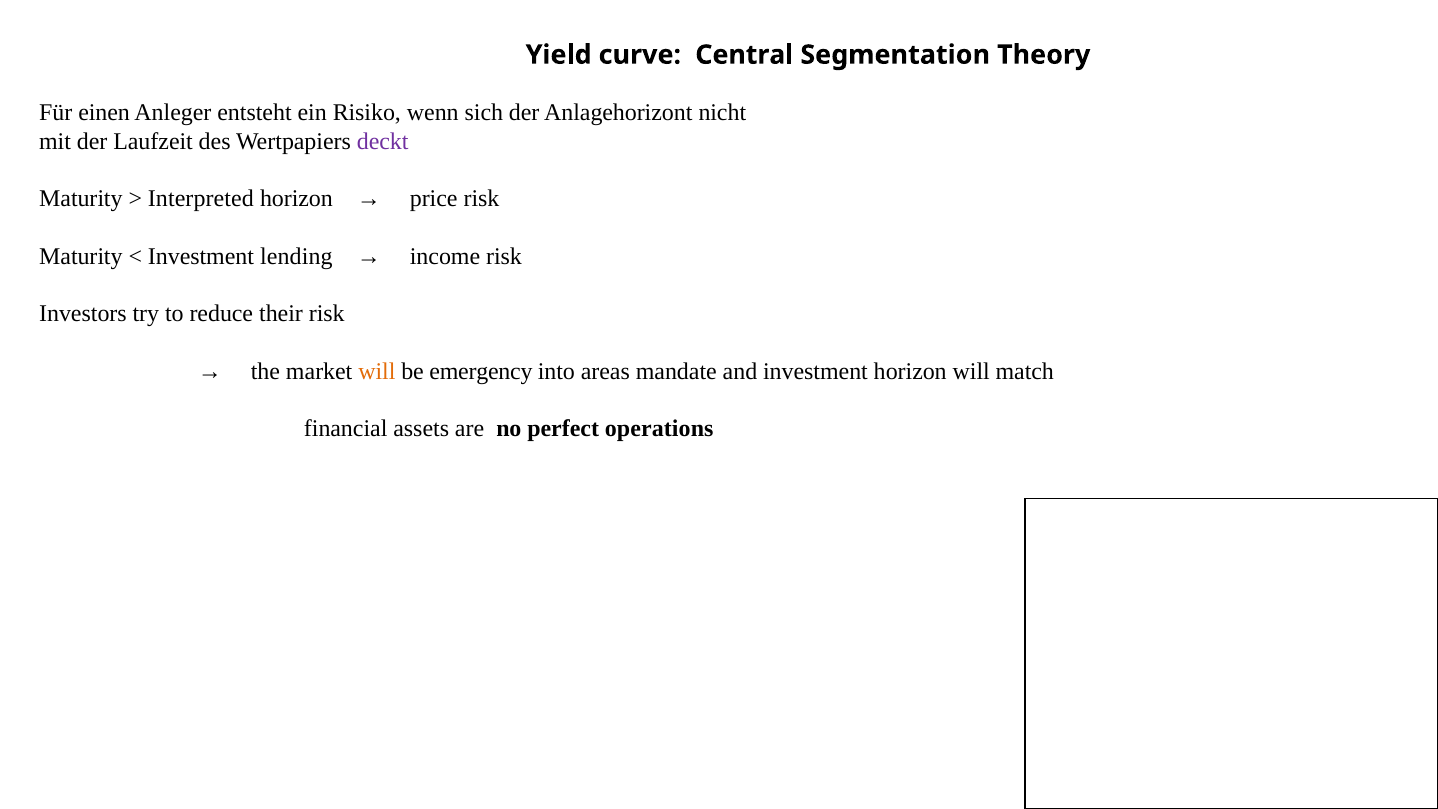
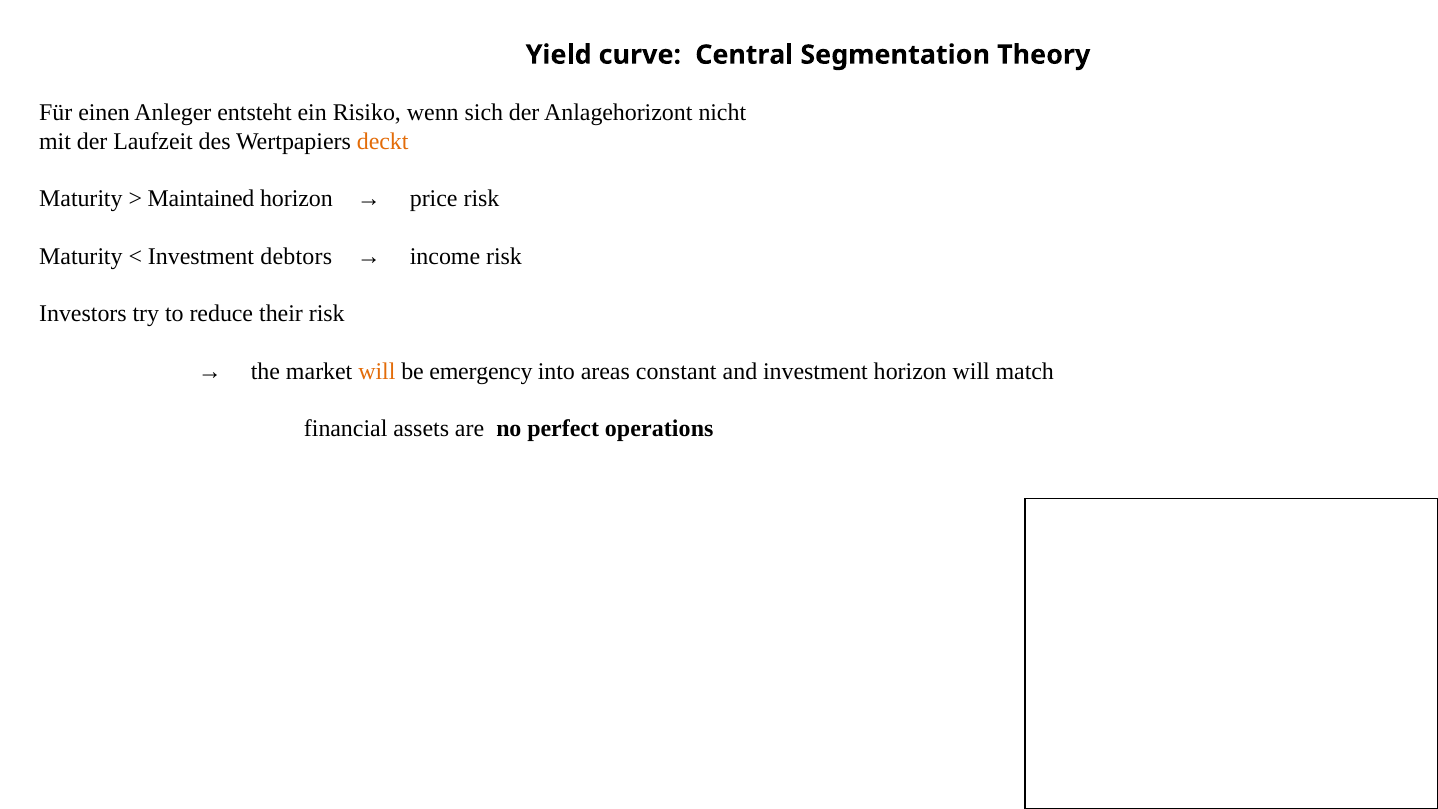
deckt colour: purple -> orange (383, 141)
Interpreted: Interpreted -> Maintained (201, 199)
lending: lending -> debtors (296, 256)
mandate: mandate -> constant (676, 371)
